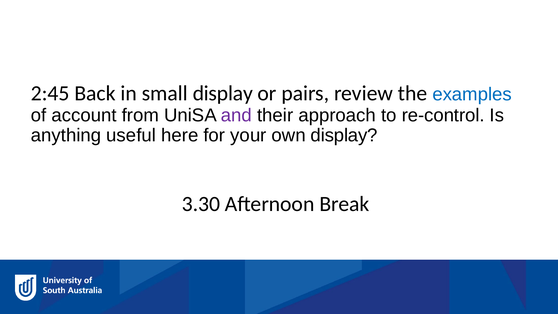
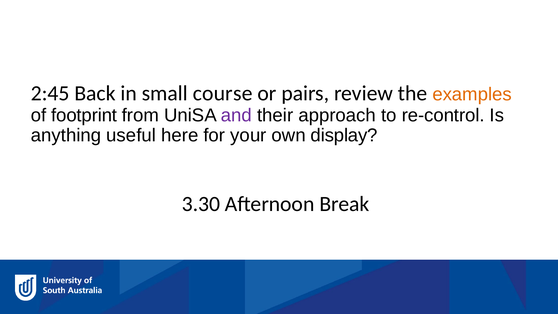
small display: display -> course (223, 93)
examples colour: blue -> orange (472, 94)
account: account -> footprint (84, 115)
